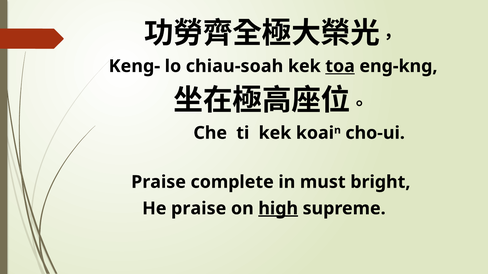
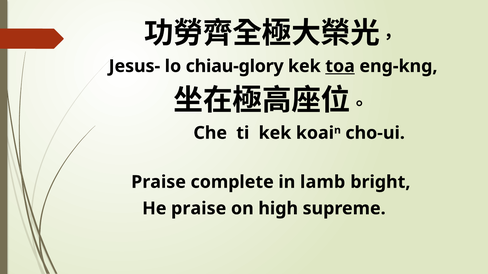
Keng-: Keng- -> Jesus- (134, 66)
chiau-soah: chiau-soah -> chiau-glory (235, 66)
must: must -> lamb (323, 182)
high underline: present -> none (278, 209)
